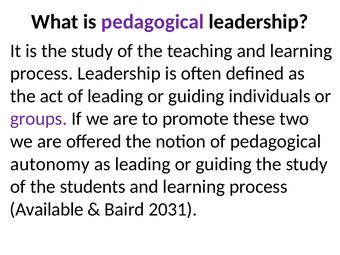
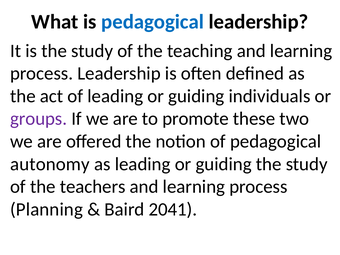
pedagogical colour: purple -> blue (153, 22)
students: students -> teachers (93, 187)
Available: Available -> Planning (46, 209)
2031: 2031 -> 2041 (173, 209)
